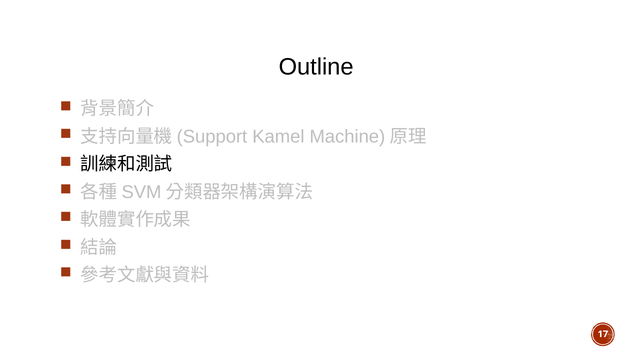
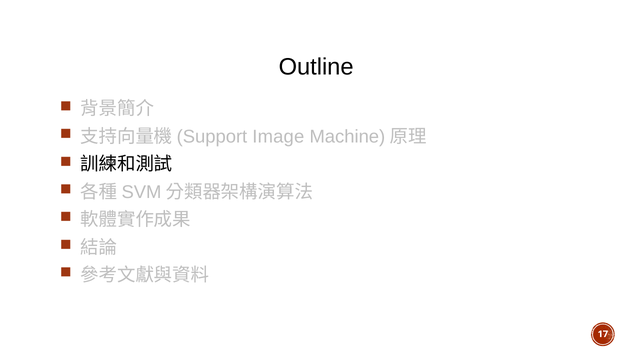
Kamel: Kamel -> Image (278, 137)
